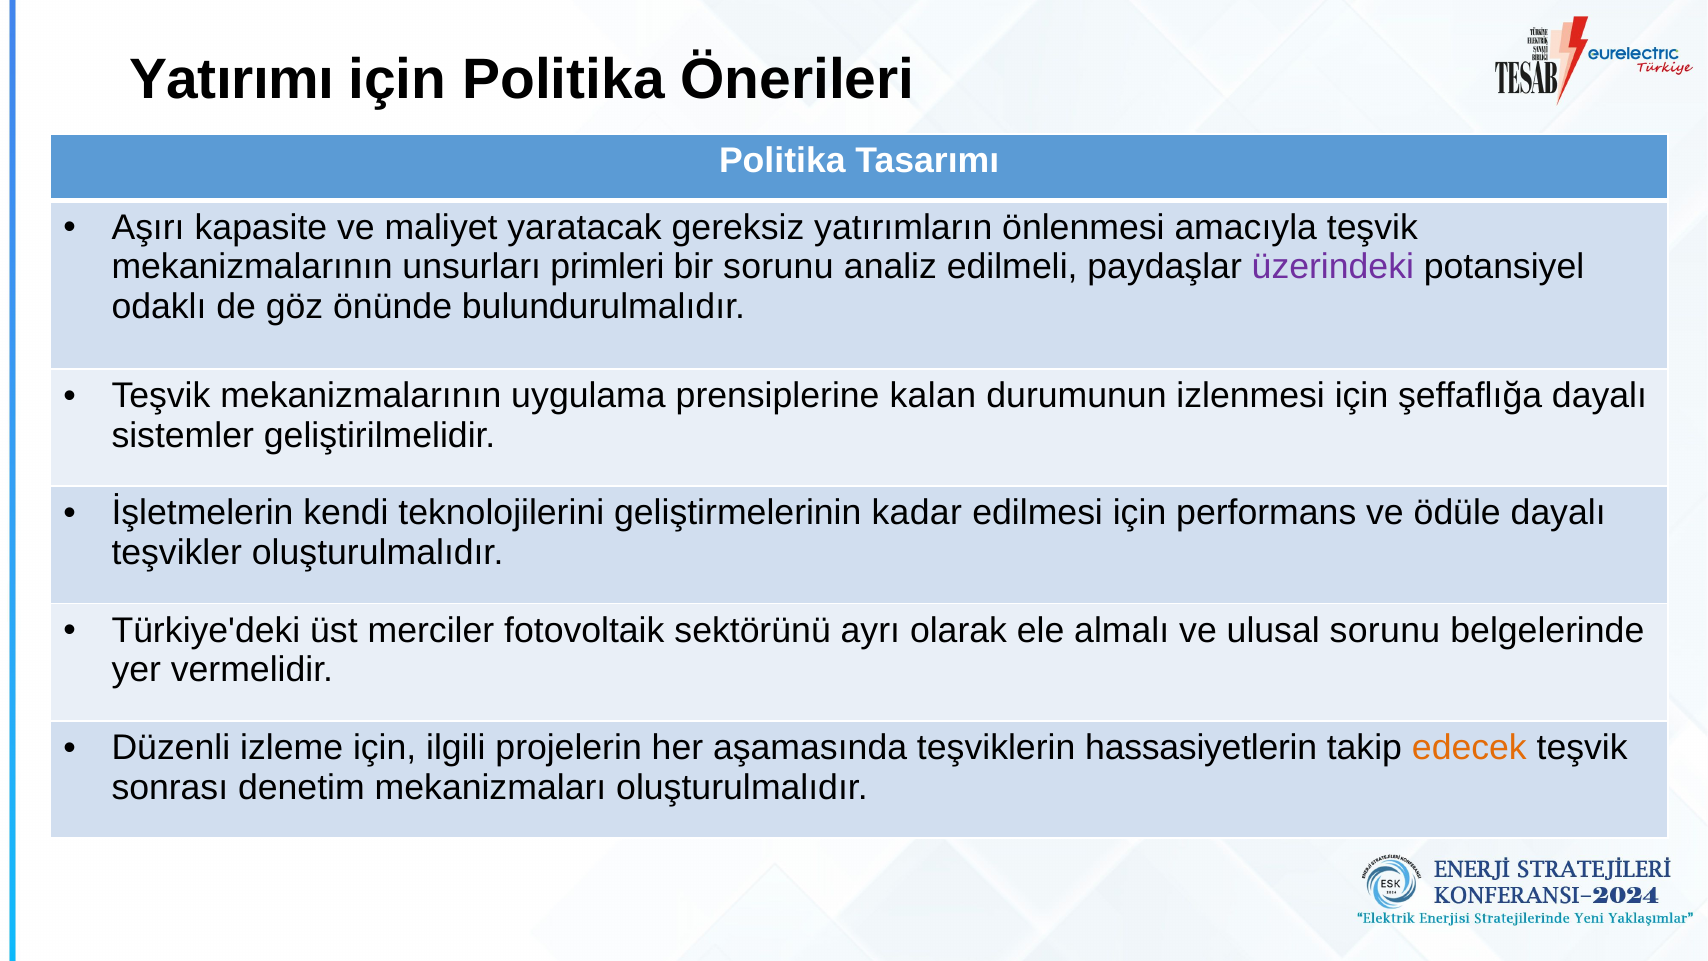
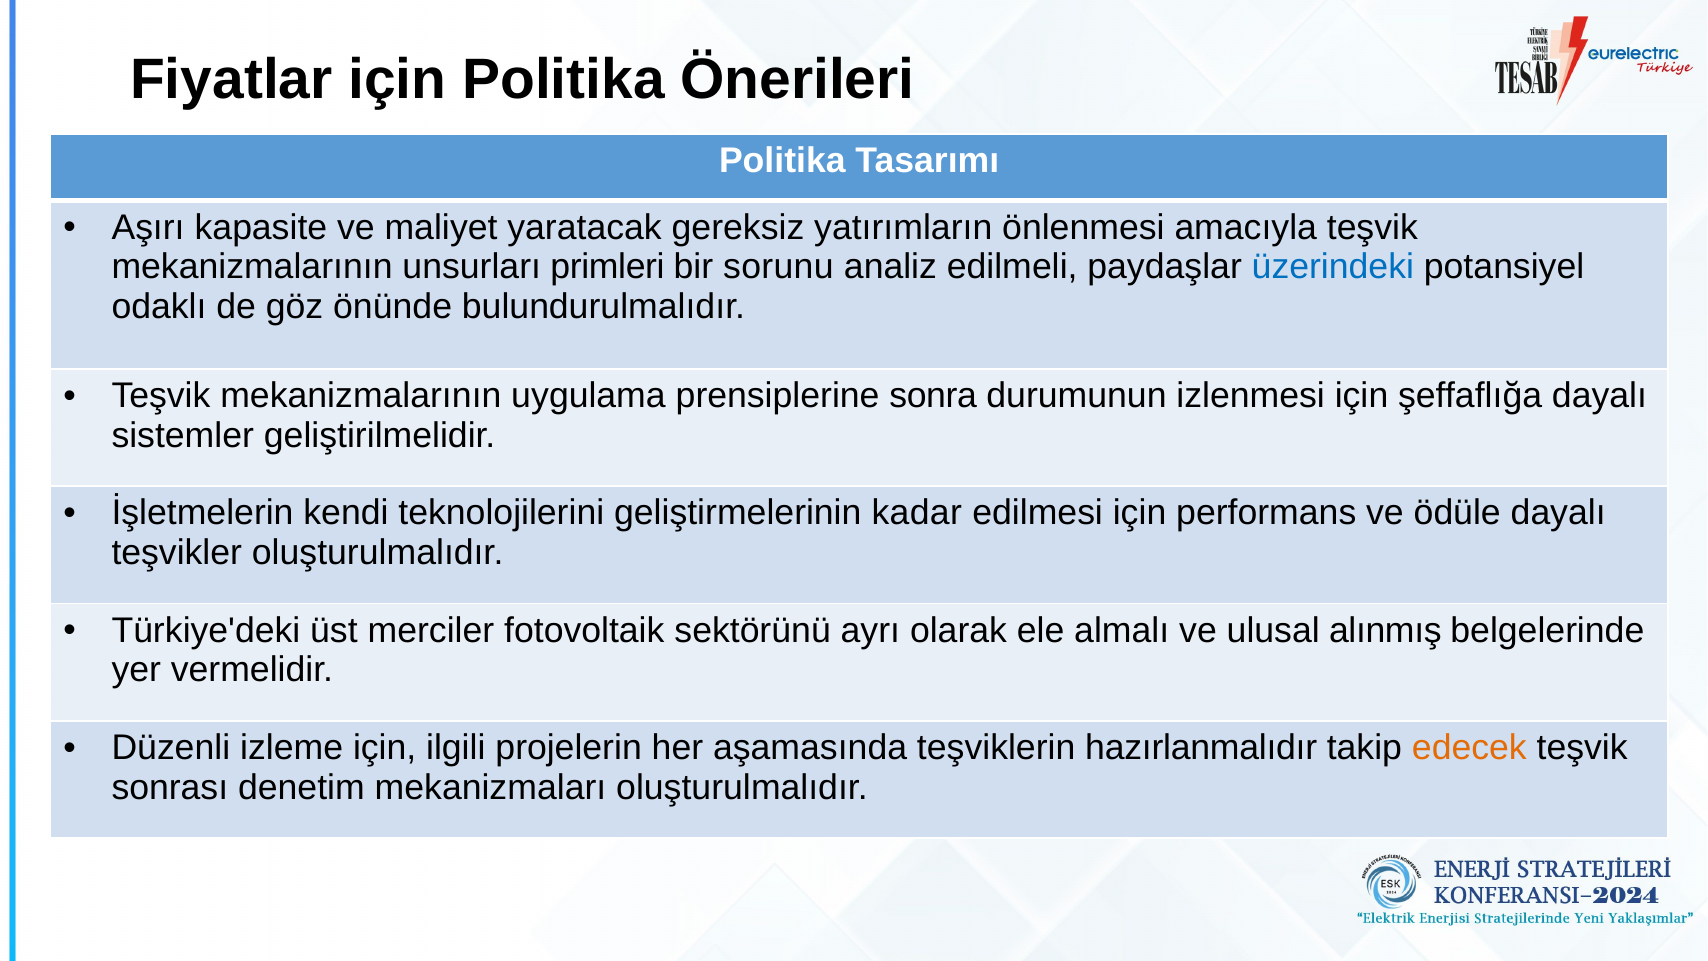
Yatırımı: Yatırımı -> Fiyatlar (231, 79)
üzerindeki colour: purple -> blue (1333, 267)
kalan: kalan -> sonra (933, 396)
ulusal sorunu: sorunu -> alınmış (1385, 630)
hassasiyetlerin: hassasiyetlerin -> hazırlanmalıdır (1201, 747)
